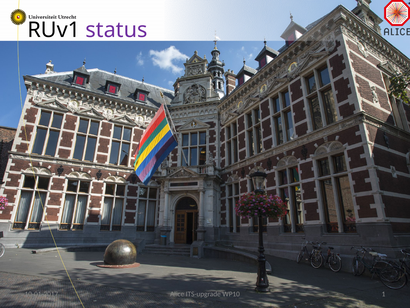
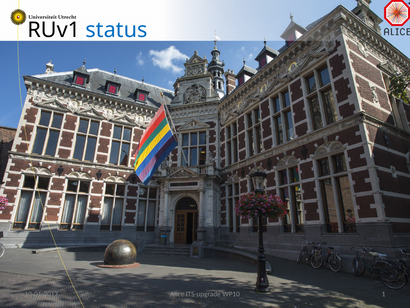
status colour: purple -> blue (117, 30)
